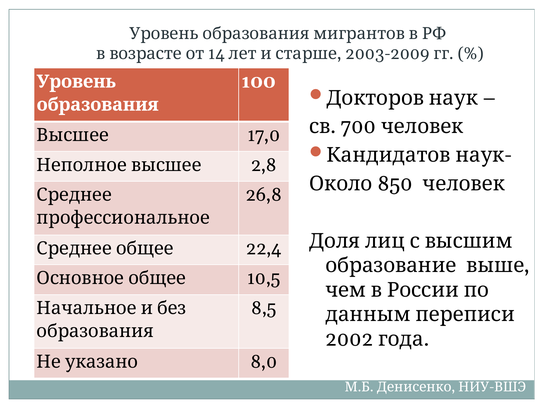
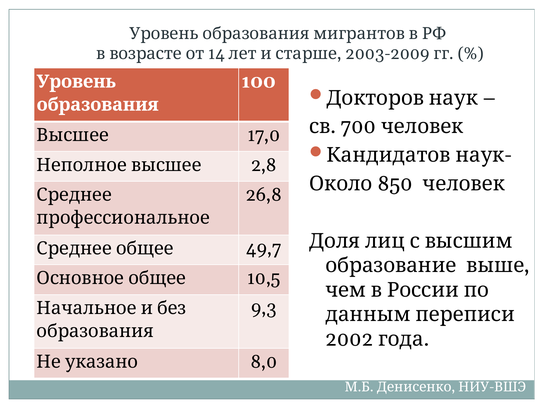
22,4: 22,4 -> 49,7 (264, 249)
8,5: 8,5 -> 9,3 (264, 308)
